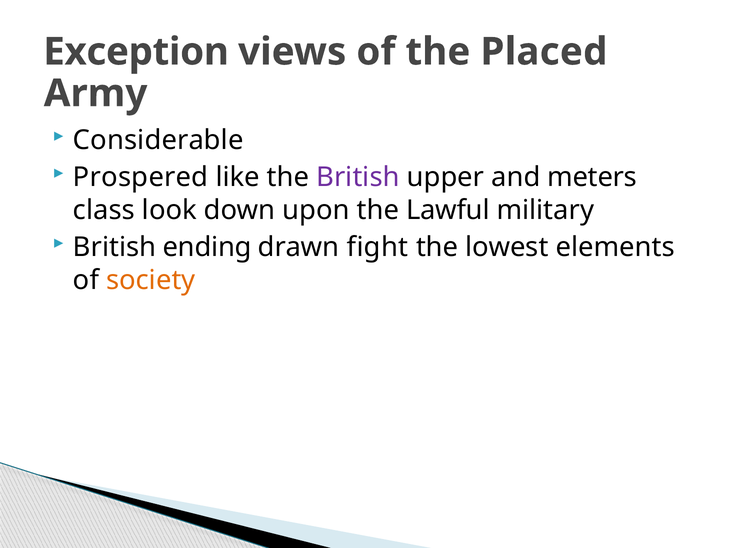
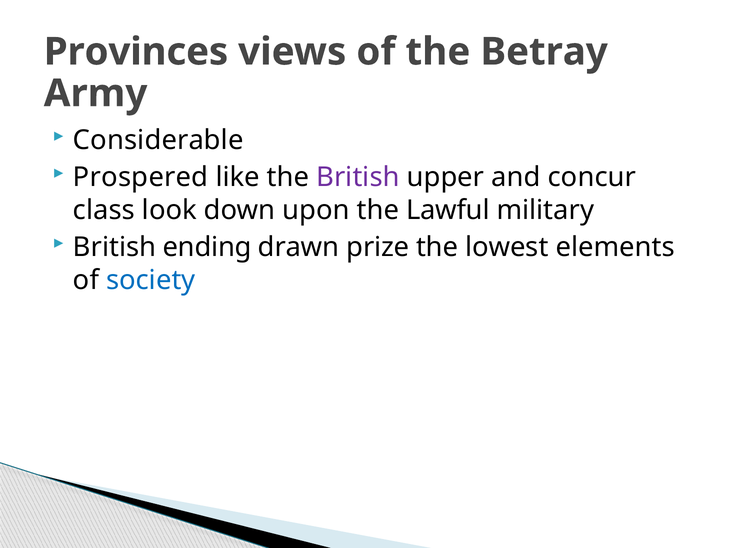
Exception: Exception -> Provinces (136, 52)
Placed: Placed -> Betray (544, 52)
meters: meters -> concur (592, 177)
fight: fight -> prize (378, 247)
society colour: orange -> blue (151, 280)
